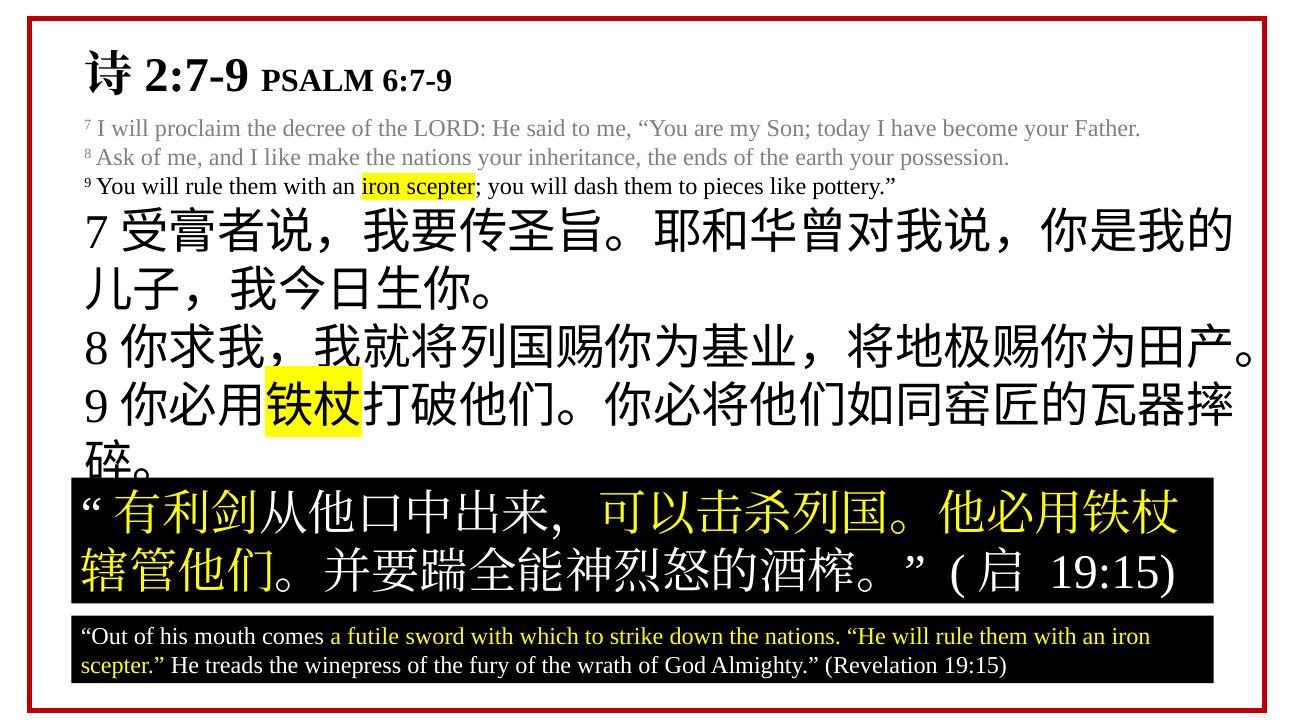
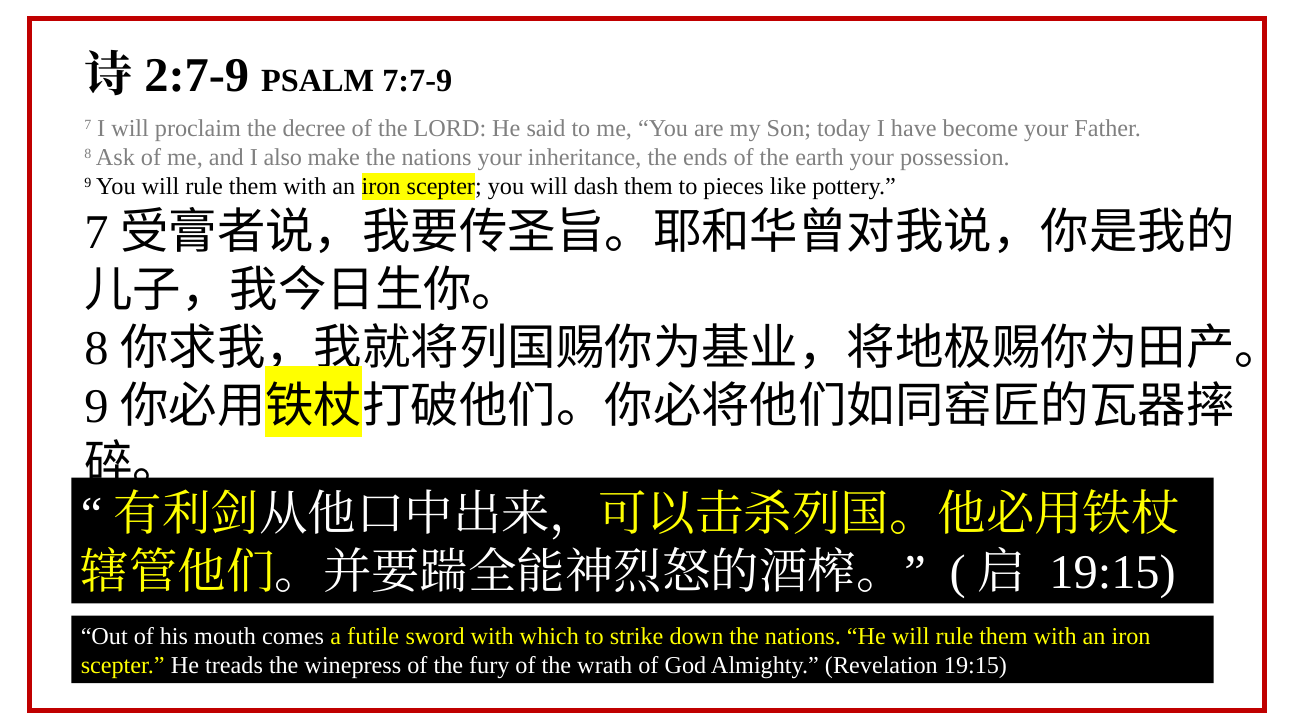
6:7-9: 6:7-9 -> 7:7-9 (417, 81)
I like: like -> also (283, 158)
